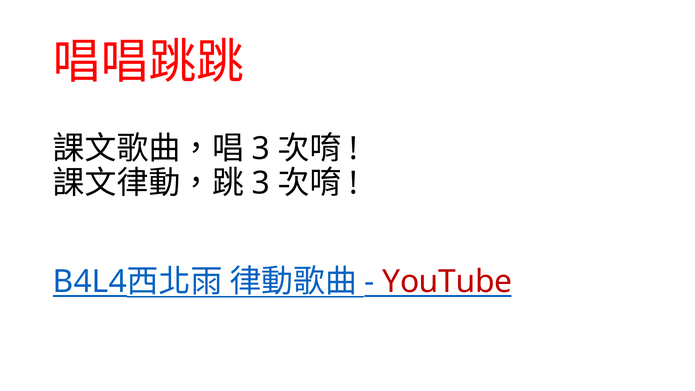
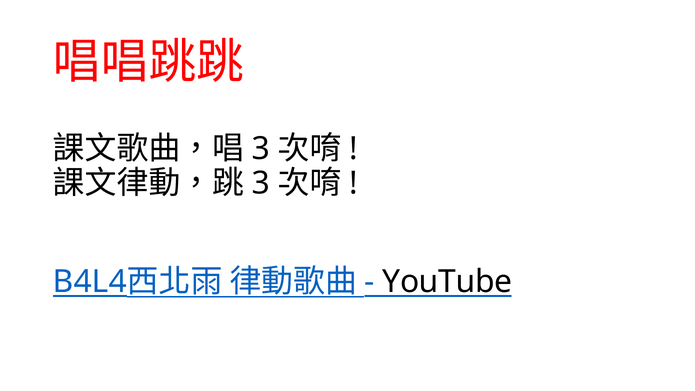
YouTube colour: red -> black (447, 281)
